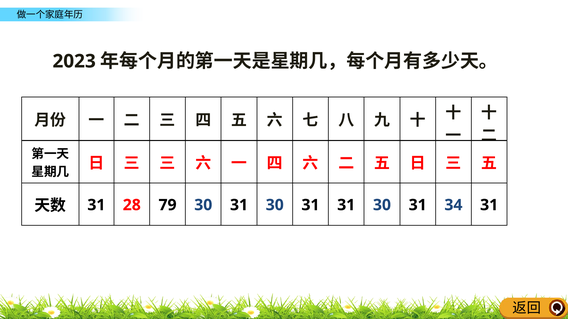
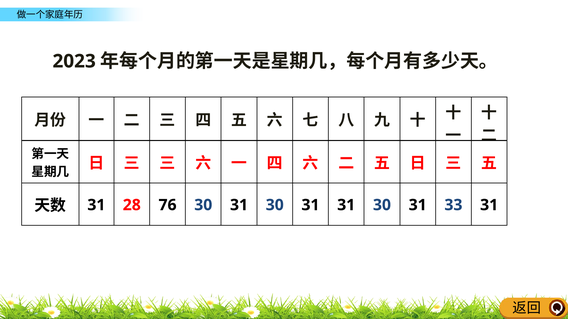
79: 79 -> 76 (168, 205)
34: 34 -> 33 (453, 205)
